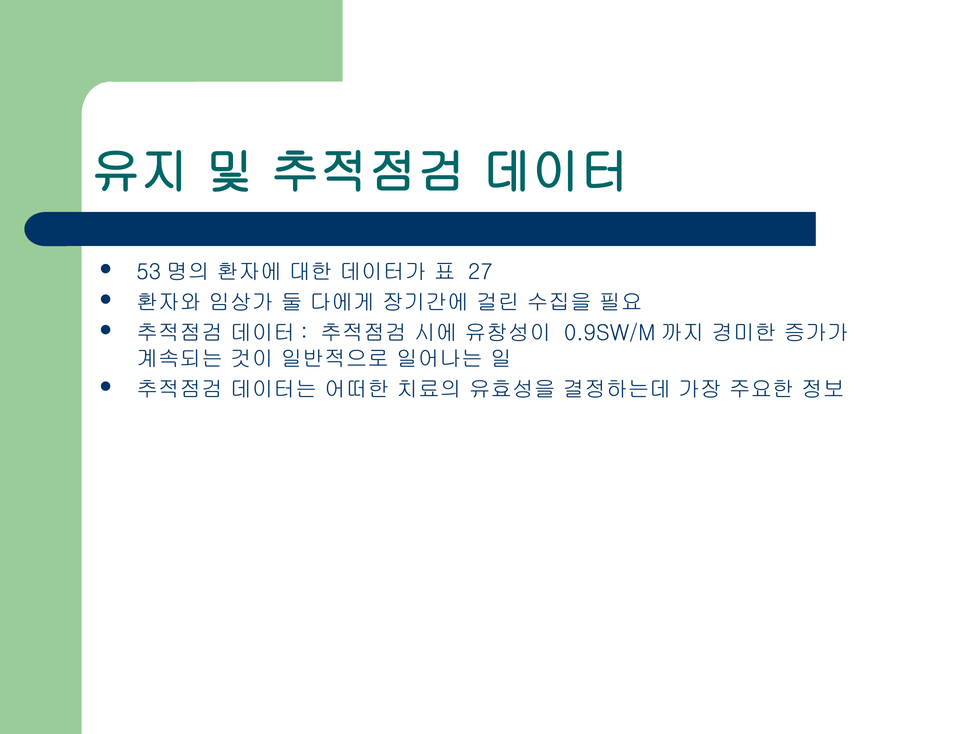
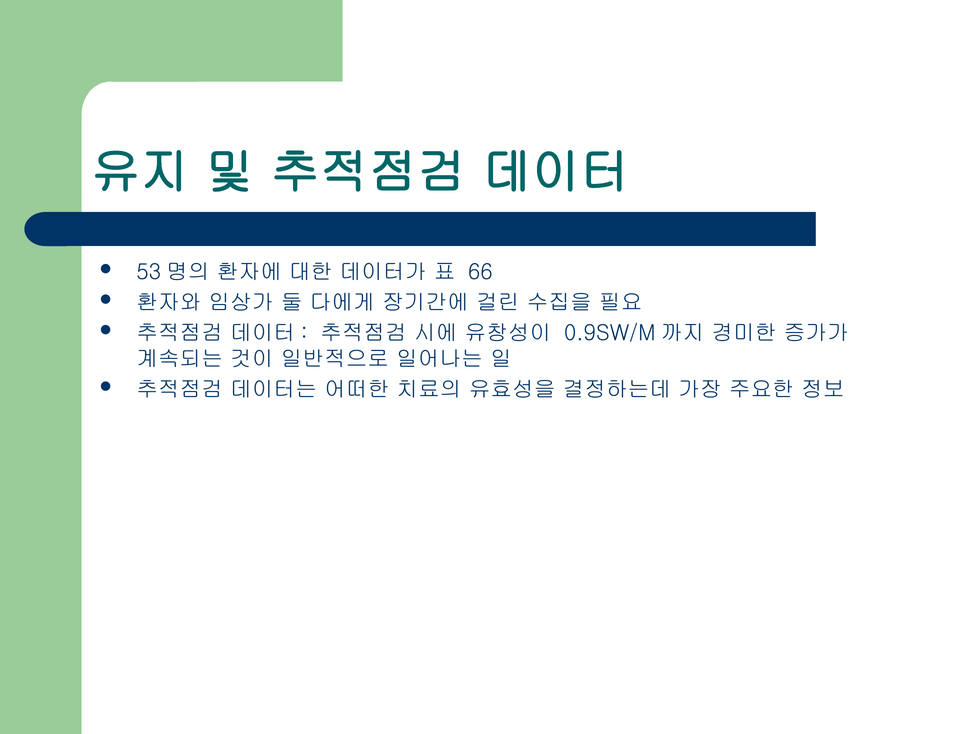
27: 27 -> 66 (480, 272)
